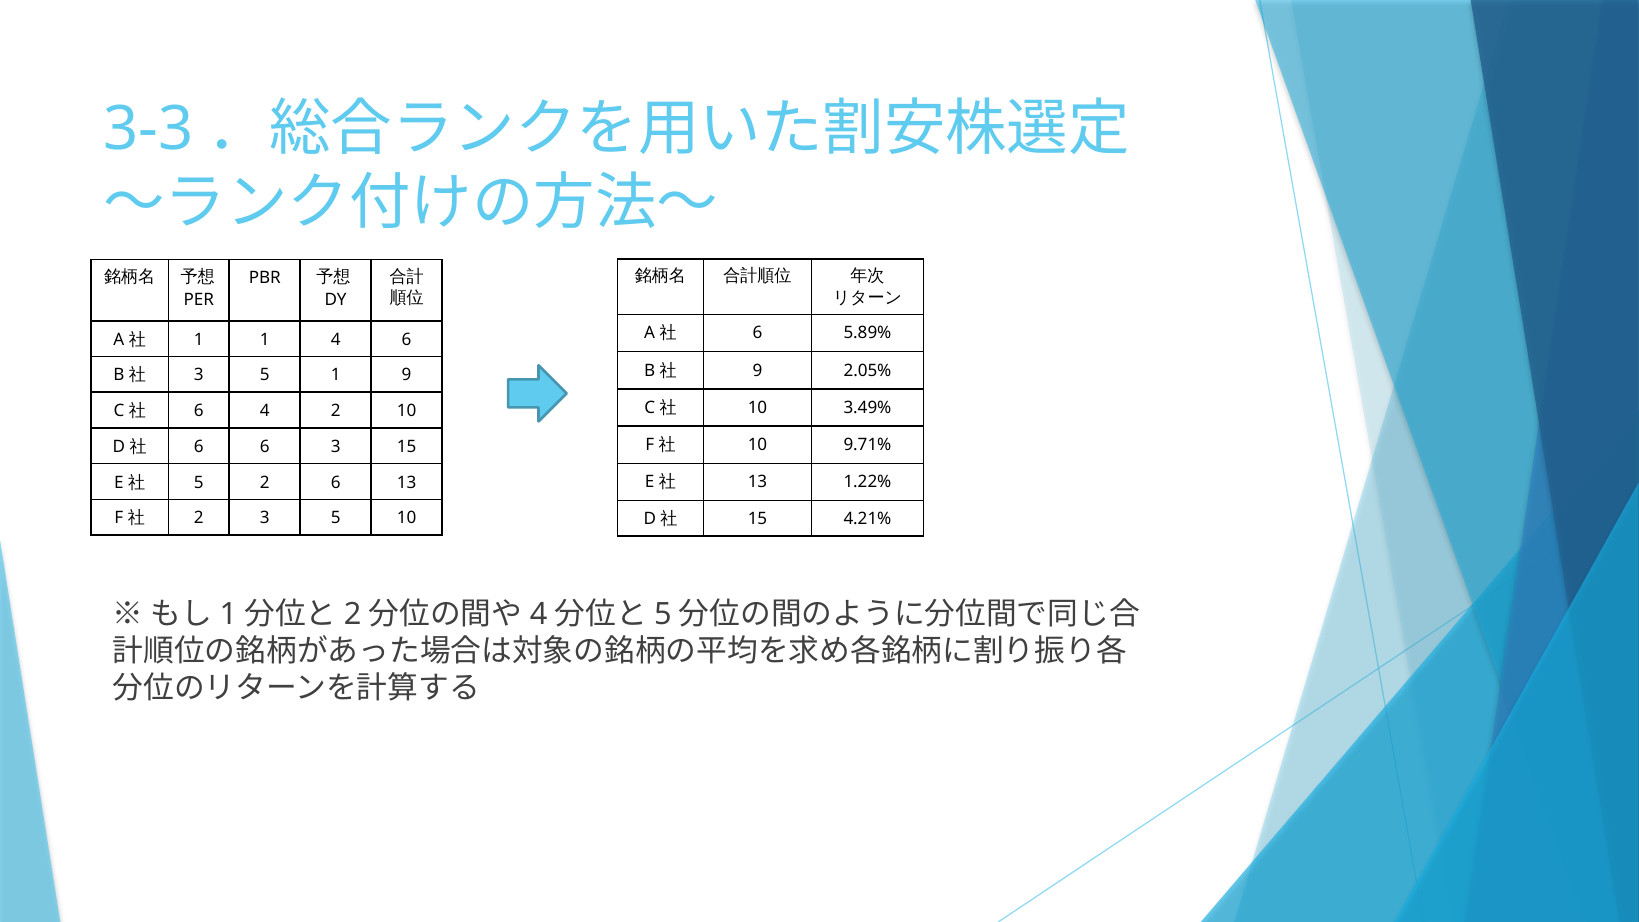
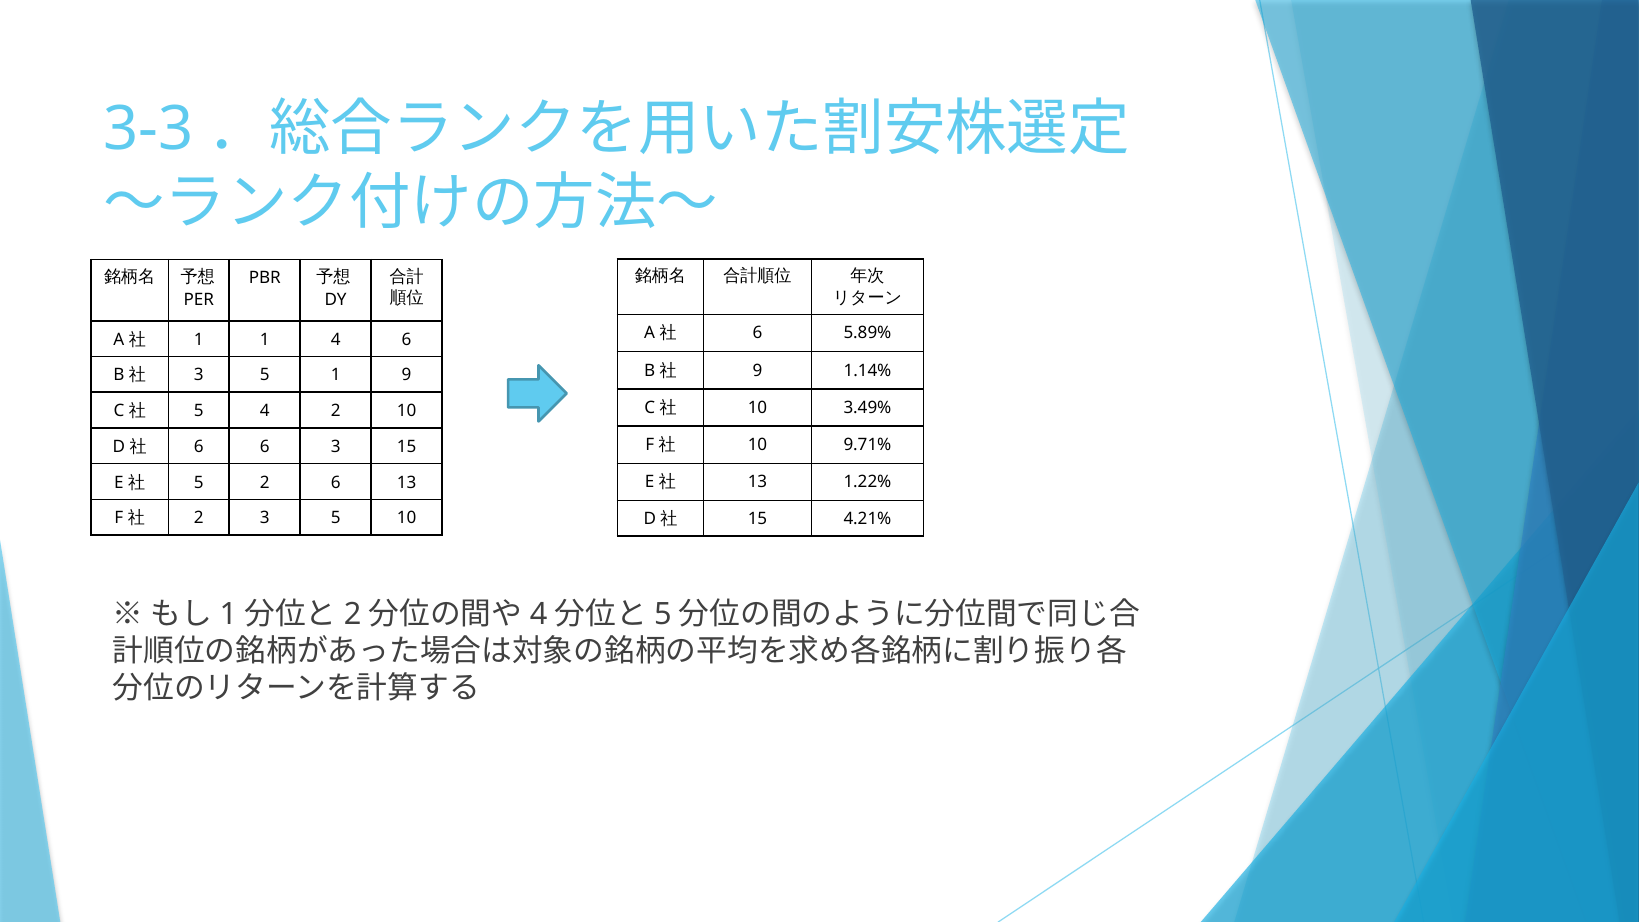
2.05%: 2.05% -> 1.14% (867, 370)
6: 6 -> 5 (199, 411)
